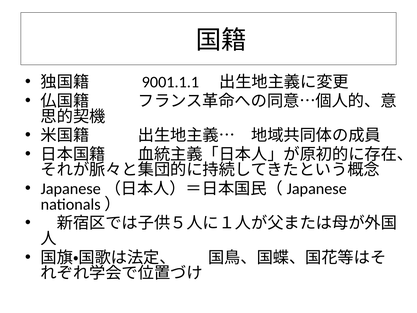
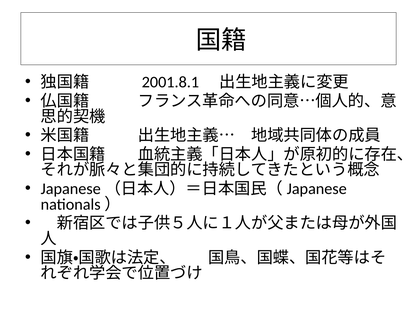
9001.1.1: 9001.1.1 -> 2001.8.1 (170, 82)
